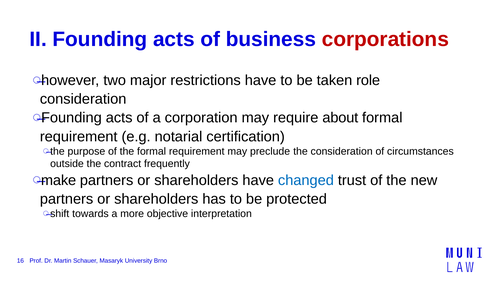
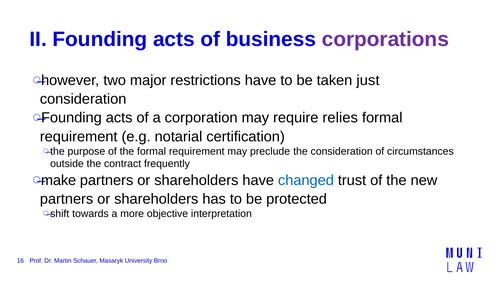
corporations colour: red -> purple (385, 39)
role: role -> just (368, 80)
about: about -> relies (340, 118)
